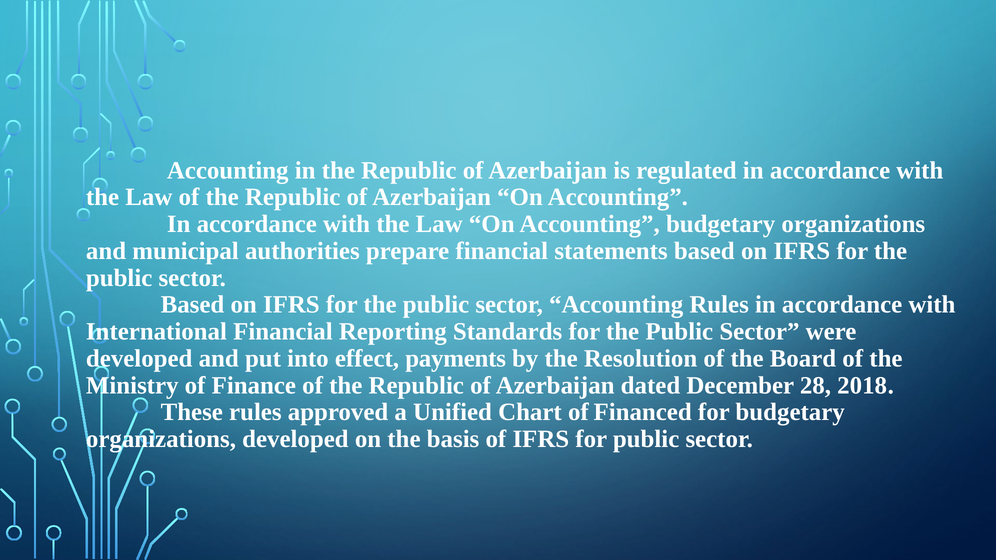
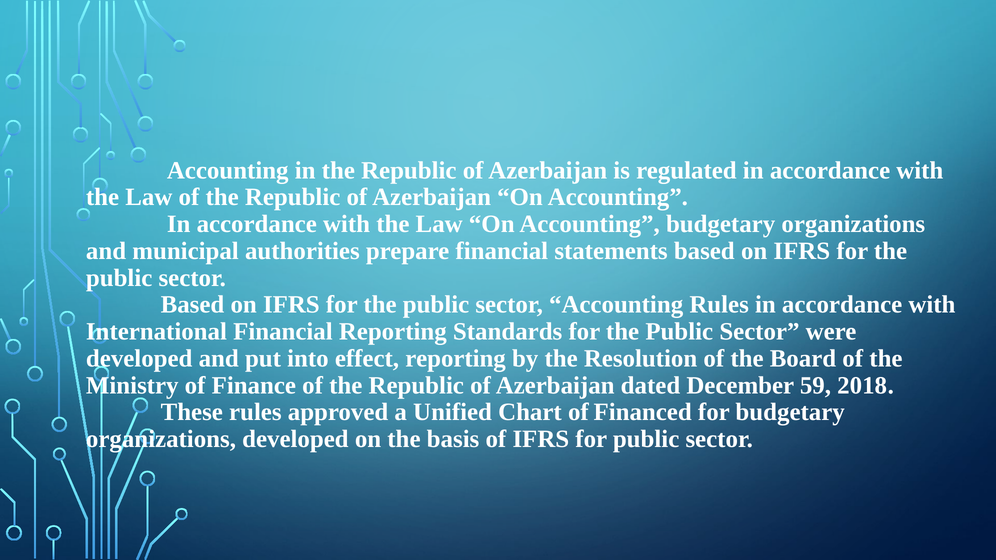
effect payments: payments -> reporting (456, 359)
28: 28 -> 59 (815, 385)
